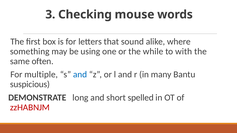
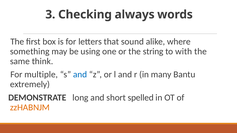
mouse: mouse -> always (135, 15)
while: while -> string (153, 51)
often: often -> think (43, 61)
suspicious: suspicious -> extremely (30, 85)
zzHABNJM colour: red -> orange (30, 108)
